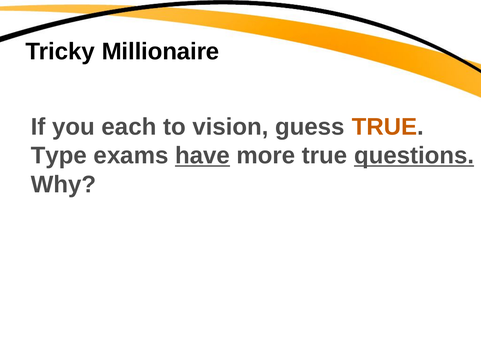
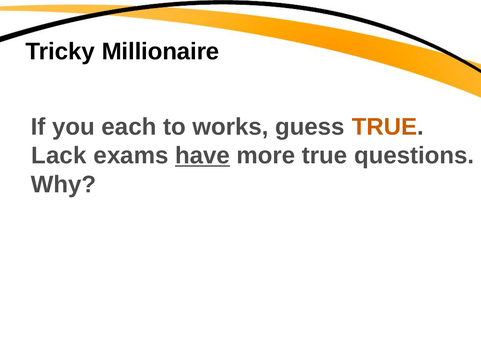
vision: vision -> works (230, 127)
Type: Type -> Lack (59, 156)
questions underline: present -> none (414, 156)
